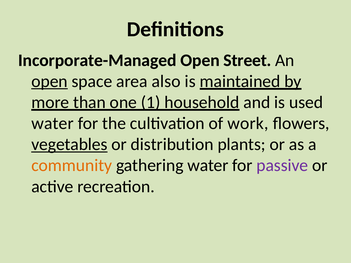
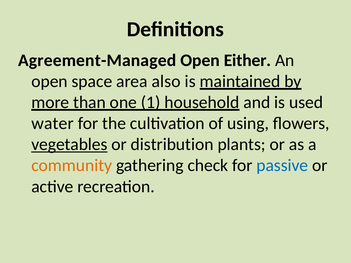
Incorporate-Managed: Incorporate-Managed -> Agreement-Managed (97, 60)
Street: Street -> Either (247, 60)
open underline: present -> none (50, 81)
work: work -> using (248, 123)
gathering water: water -> check (208, 166)
passive colour: purple -> blue (282, 166)
